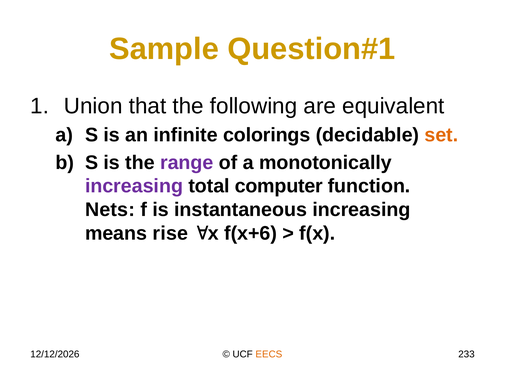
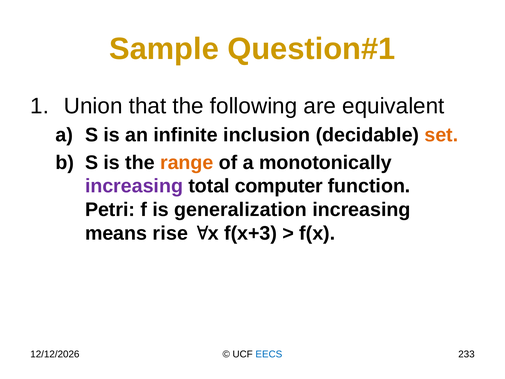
colorings: colorings -> inclusion (267, 135)
range colour: purple -> orange (187, 162)
Nets: Nets -> Petri (110, 210)
instantaneous: instantaneous -> generalization (241, 210)
f(x+6: f(x+6 -> f(x+3 (251, 233)
EECS colour: orange -> blue (269, 354)
